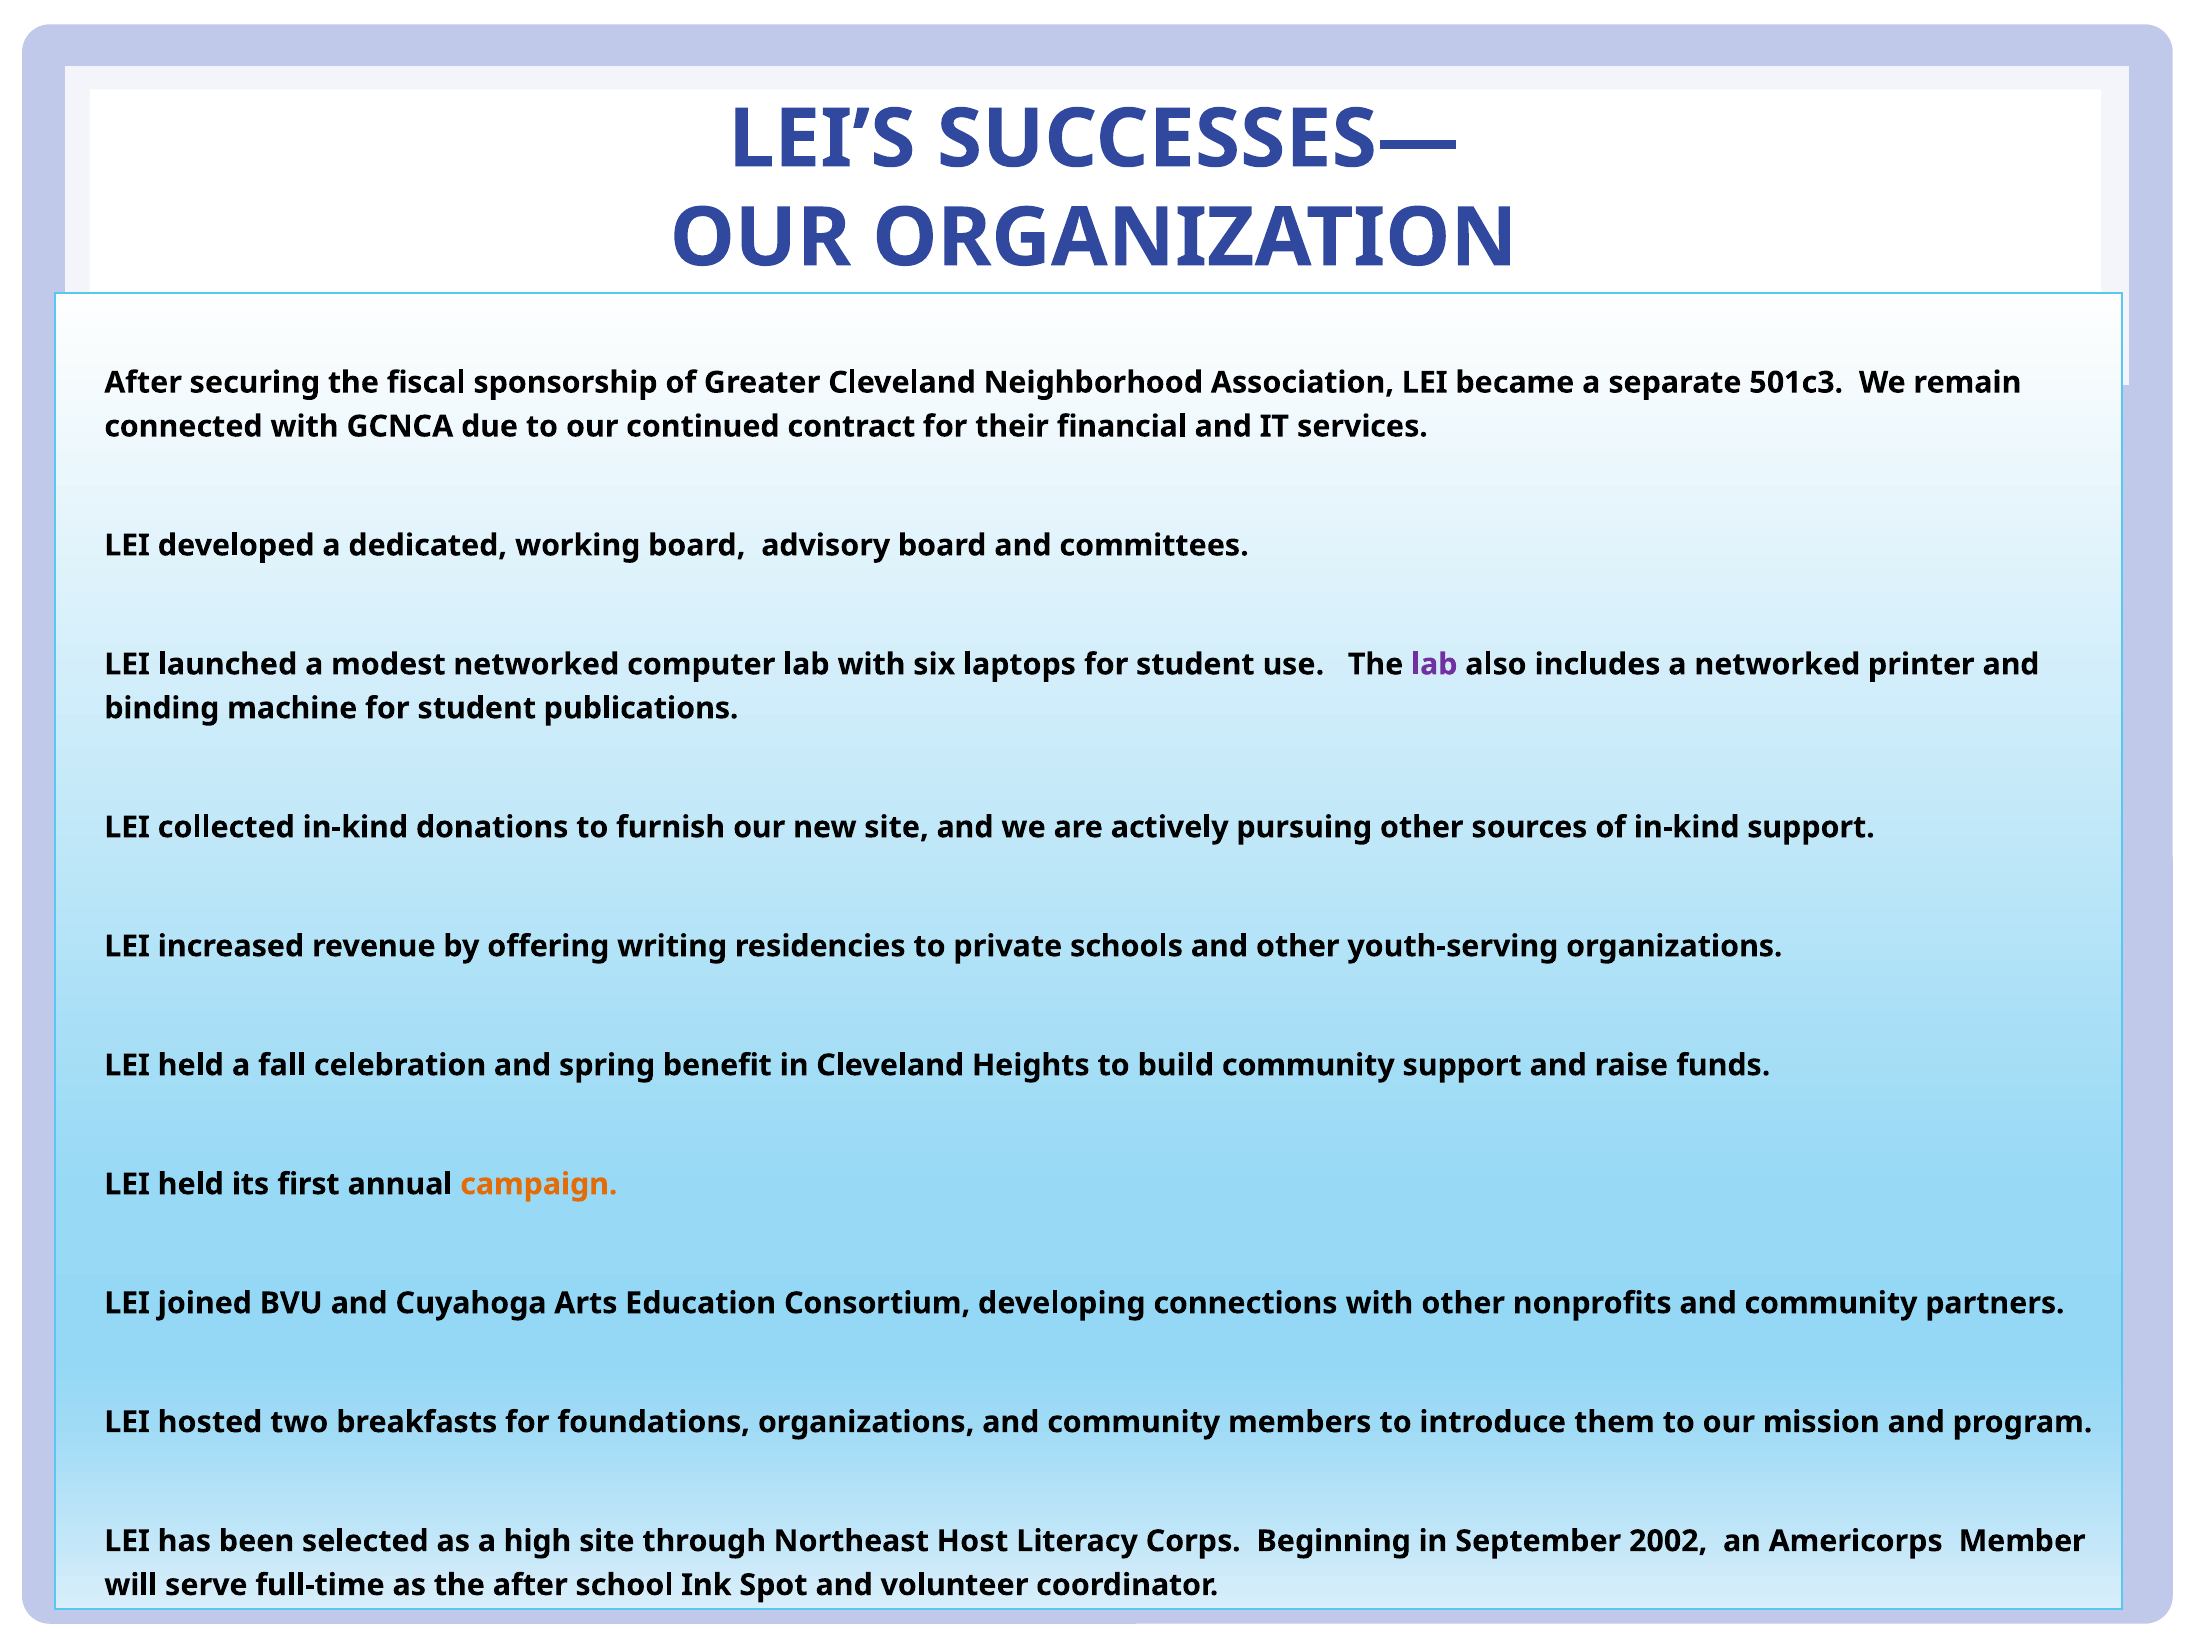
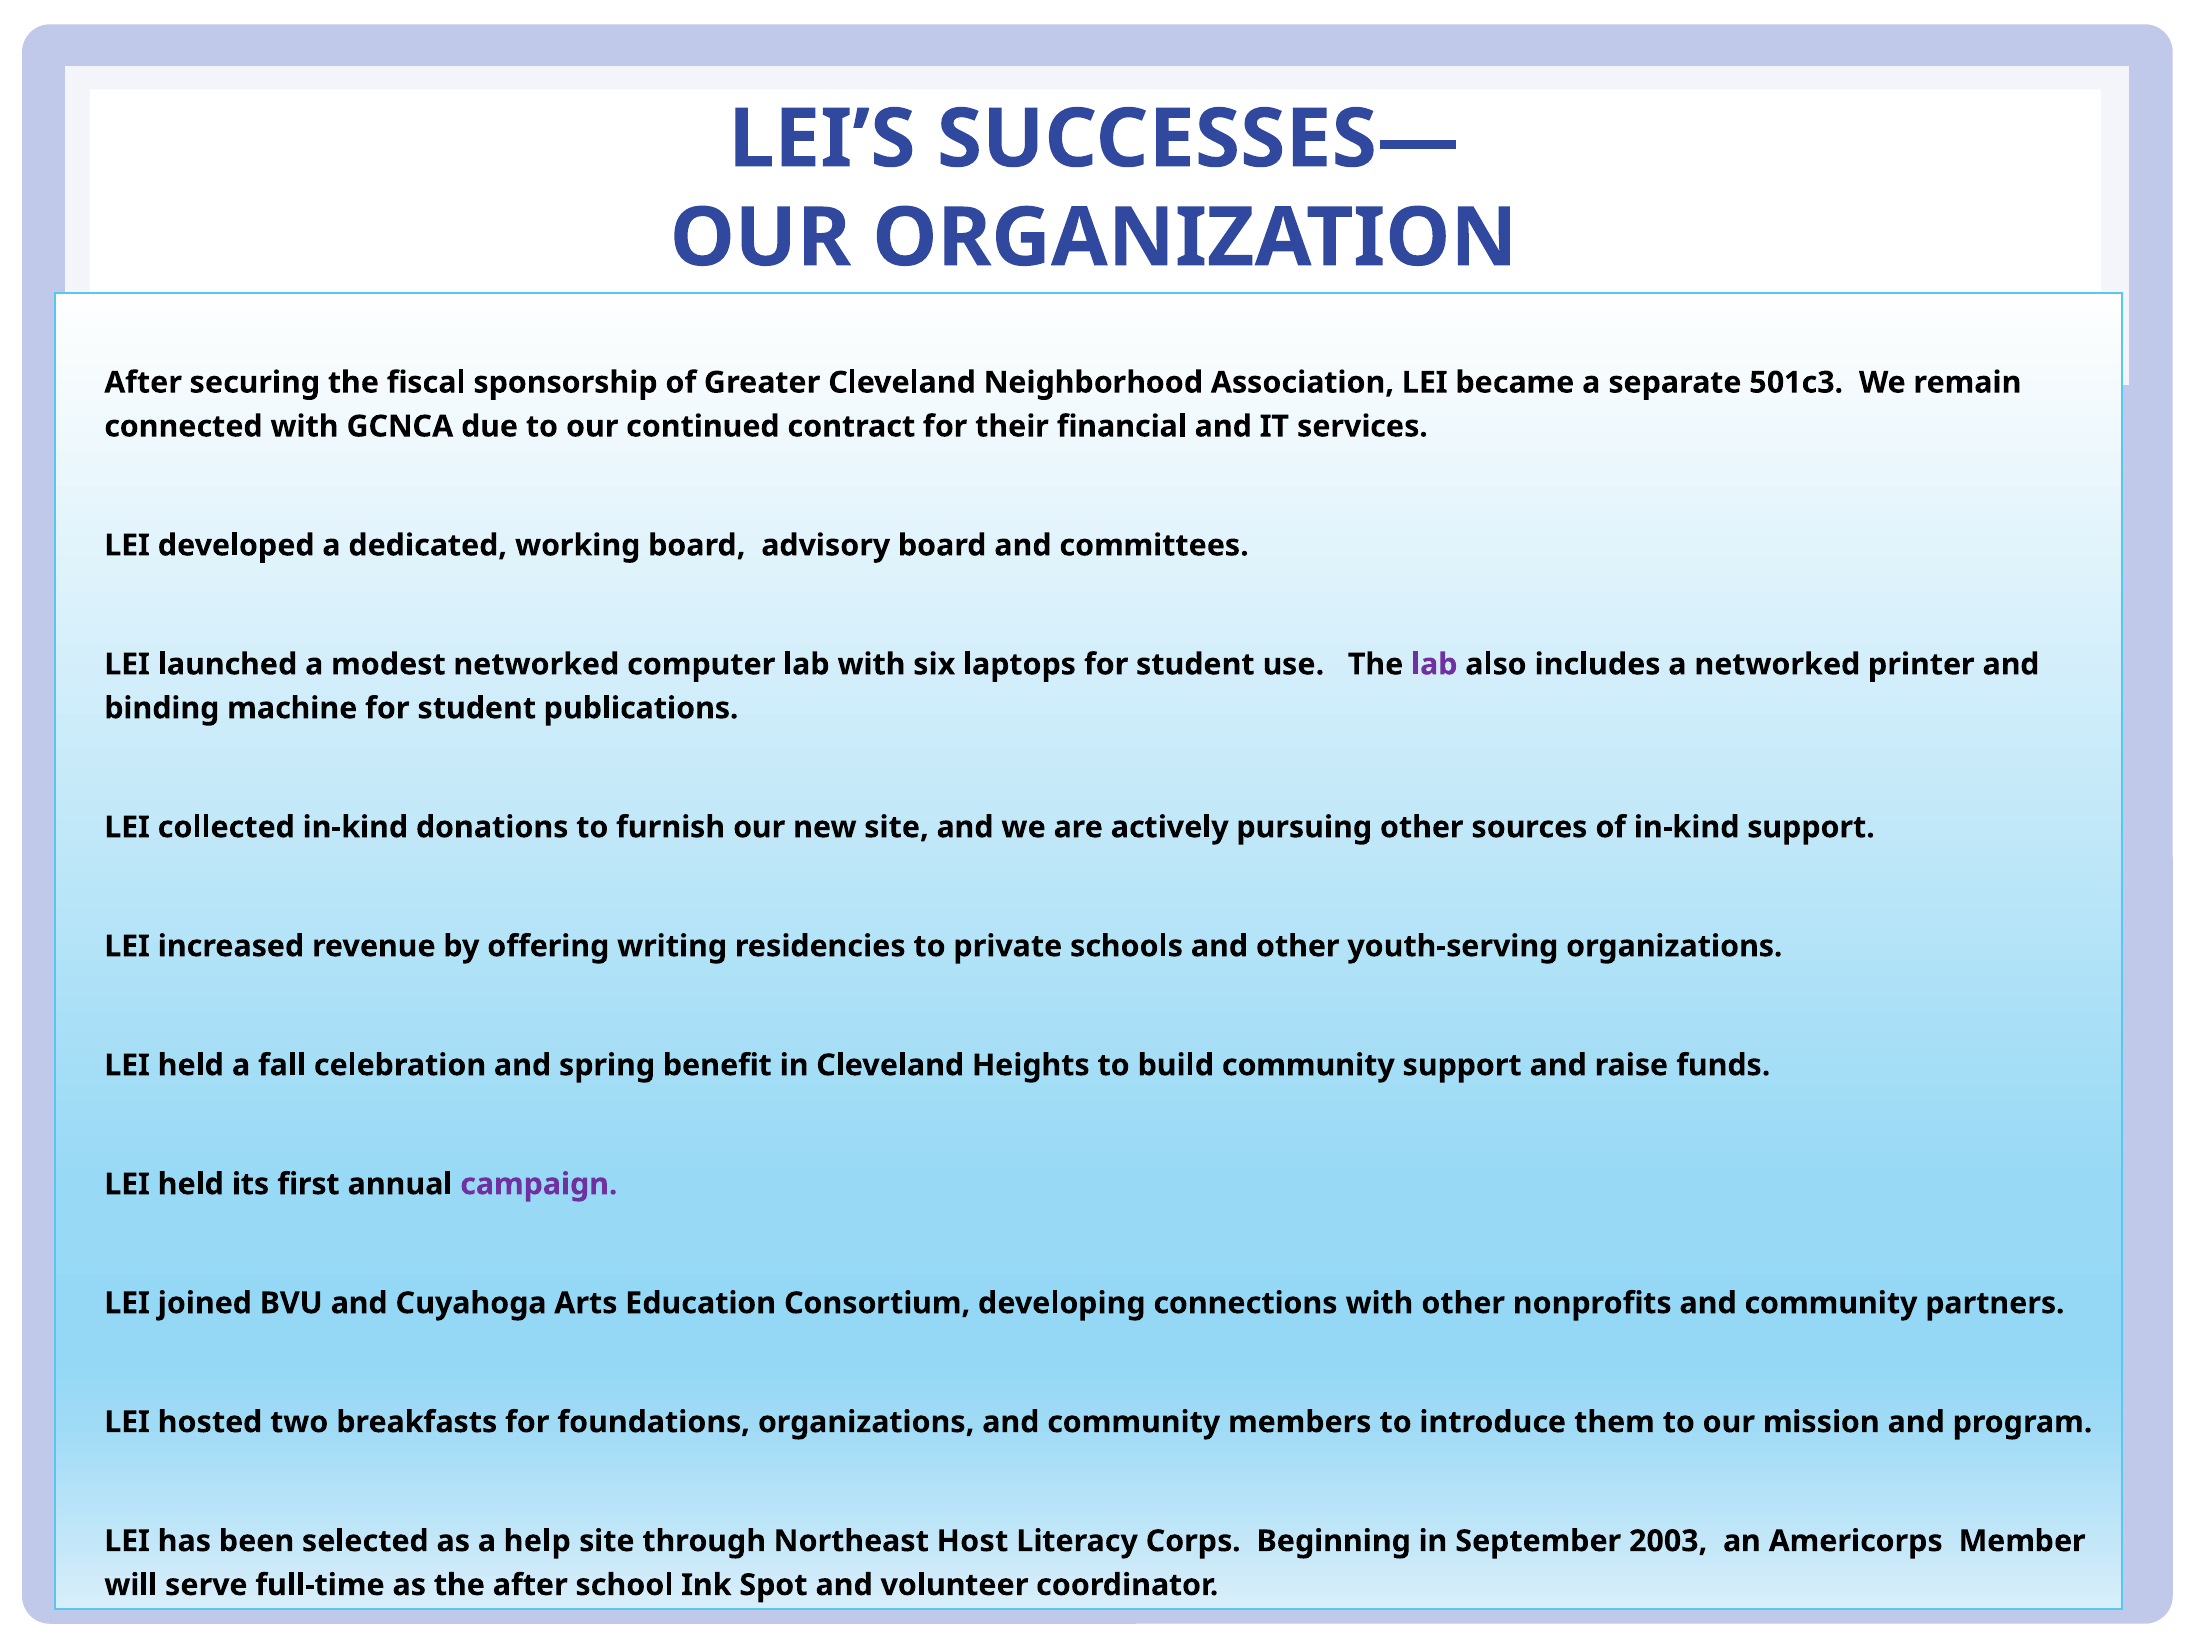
campaign colour: orange -> purple (539, 1184)
high: high -> help (537, 1541)
2002: 2002 -> 2003 (1668, 1541)
